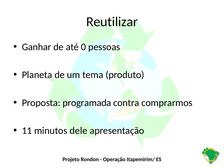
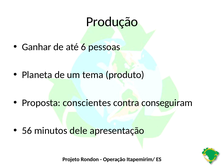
Reutilizar: Reutilizar -> Produção (112, 22)
0: 0 -> 6 (84, 47)
programada: programada -> conscientes (87, 103)
comprarmos: comprarmos -> conseguiram (167, 103)
11: 11 -> 56 (27, 131)
